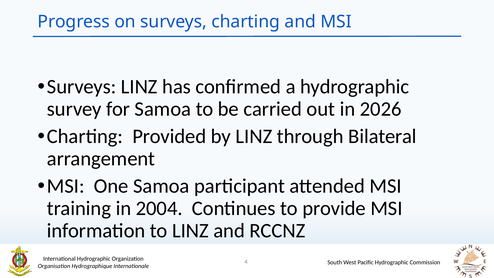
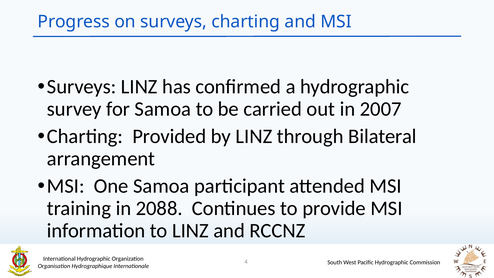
2026: 2026 -> 2007 (381, 109)
2004: 2004 -> 2088 (159, 208)
